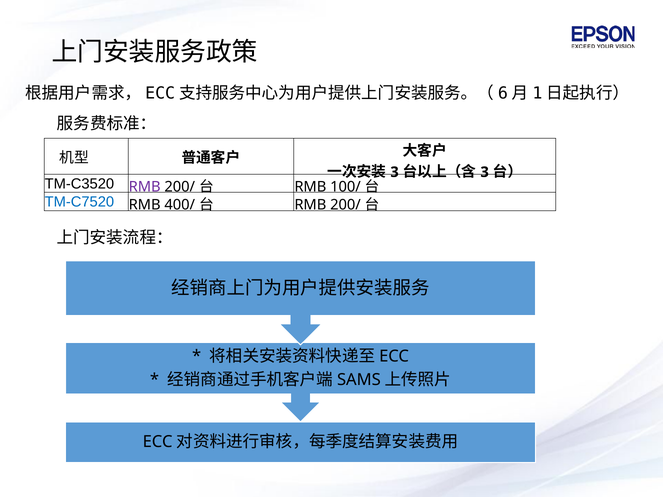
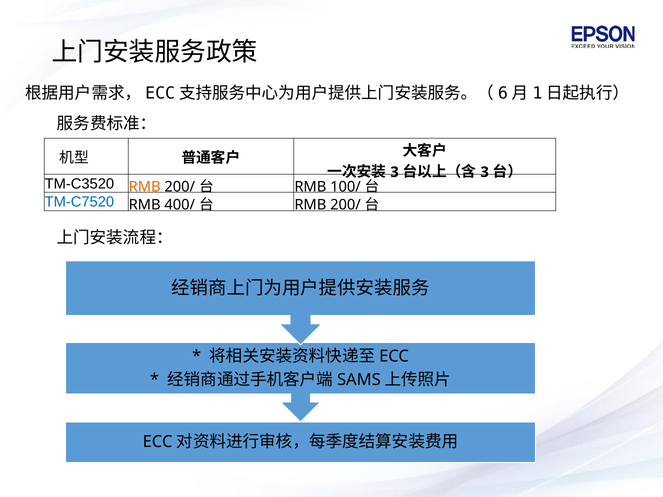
RMB colour: purple -> orange (145, 187)
